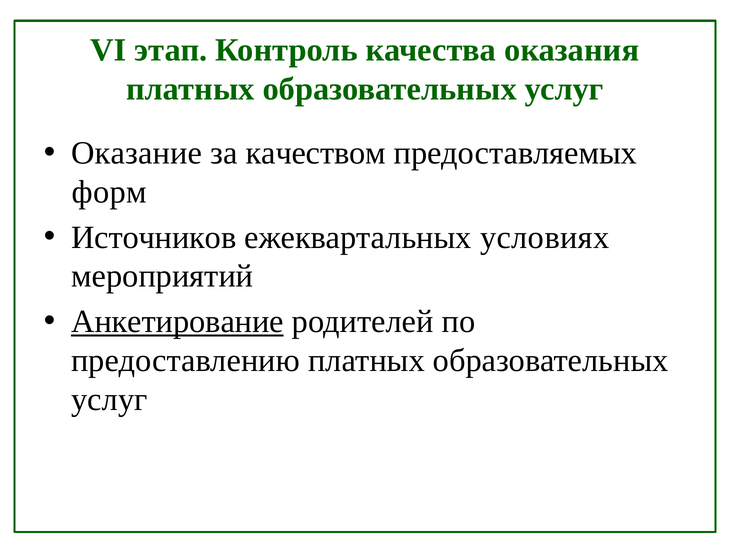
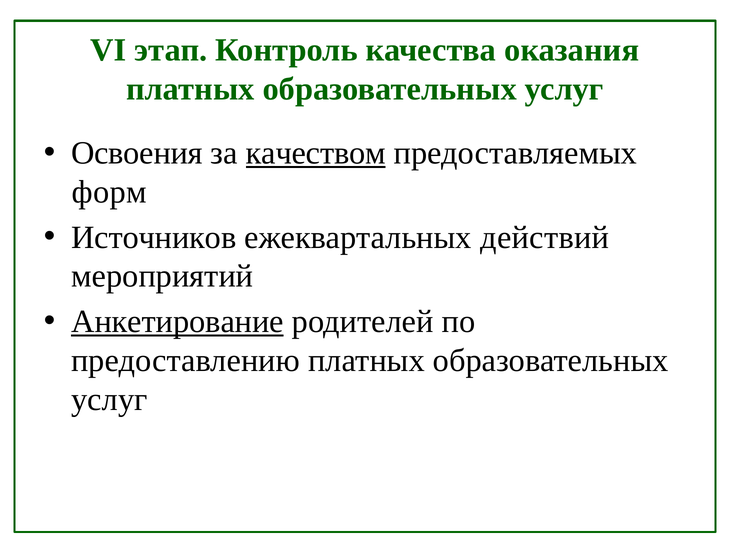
Оказание: Оказание -> Освоения (137, 153)
качеством underline: none -> present (316, 153)
условиях: условиях -> действий (545, 238)
